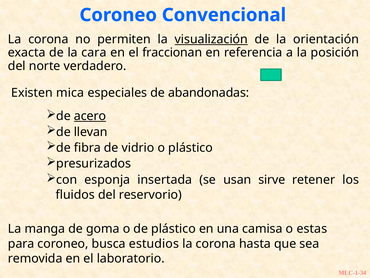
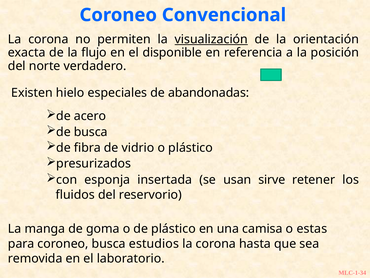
cara: cara -> flujo (94, 53)
fraccionan: fraccionan -> disponible (172, 53)
mica: mica -> hielo (70, 93)
acero underline: present -> none (90, 116)
de llevan: llevan -> busca (91, 132)
